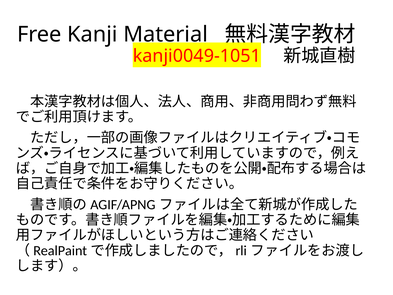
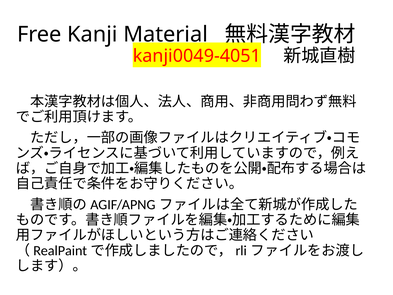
kanji0049-1051: kanji0049-1051 -> kanji0049-4051 (197, 56)
